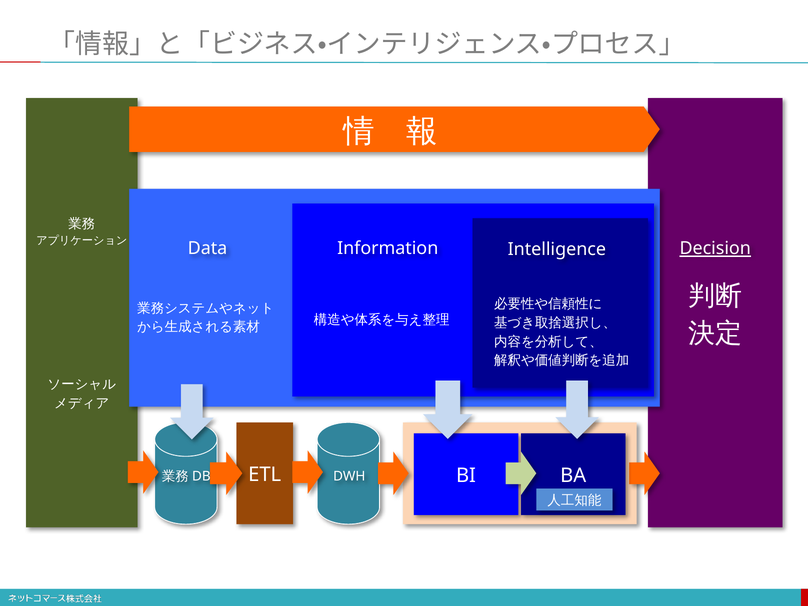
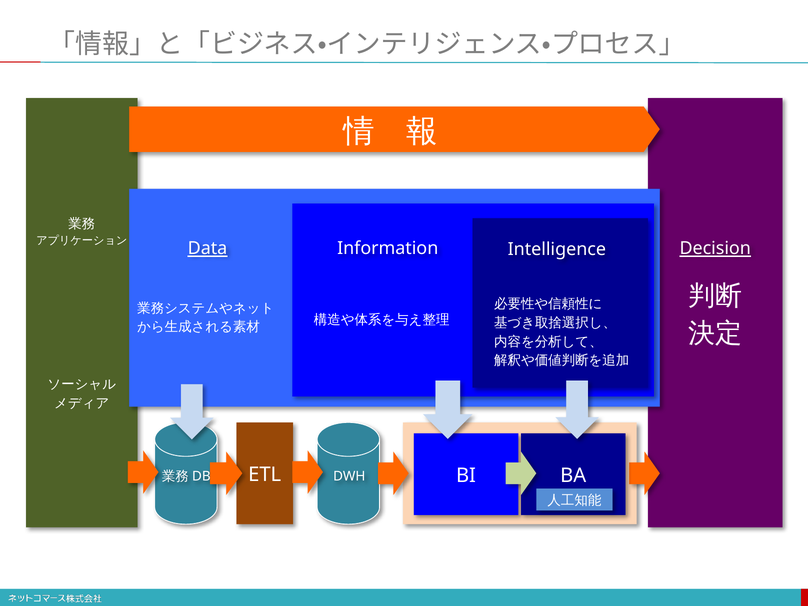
Data underline: none -> present (208, 249)
